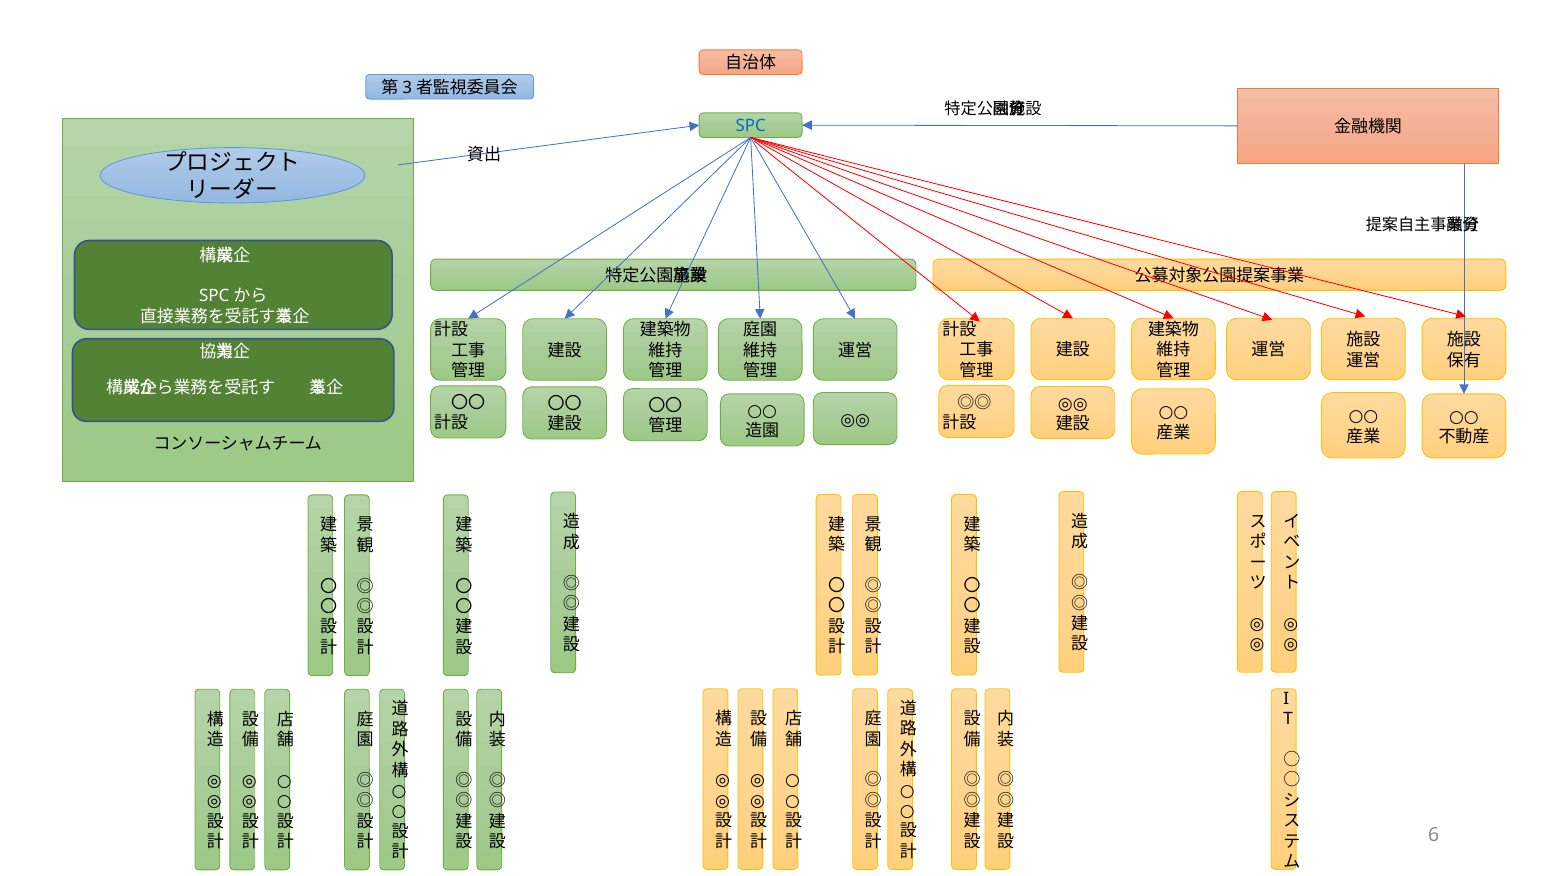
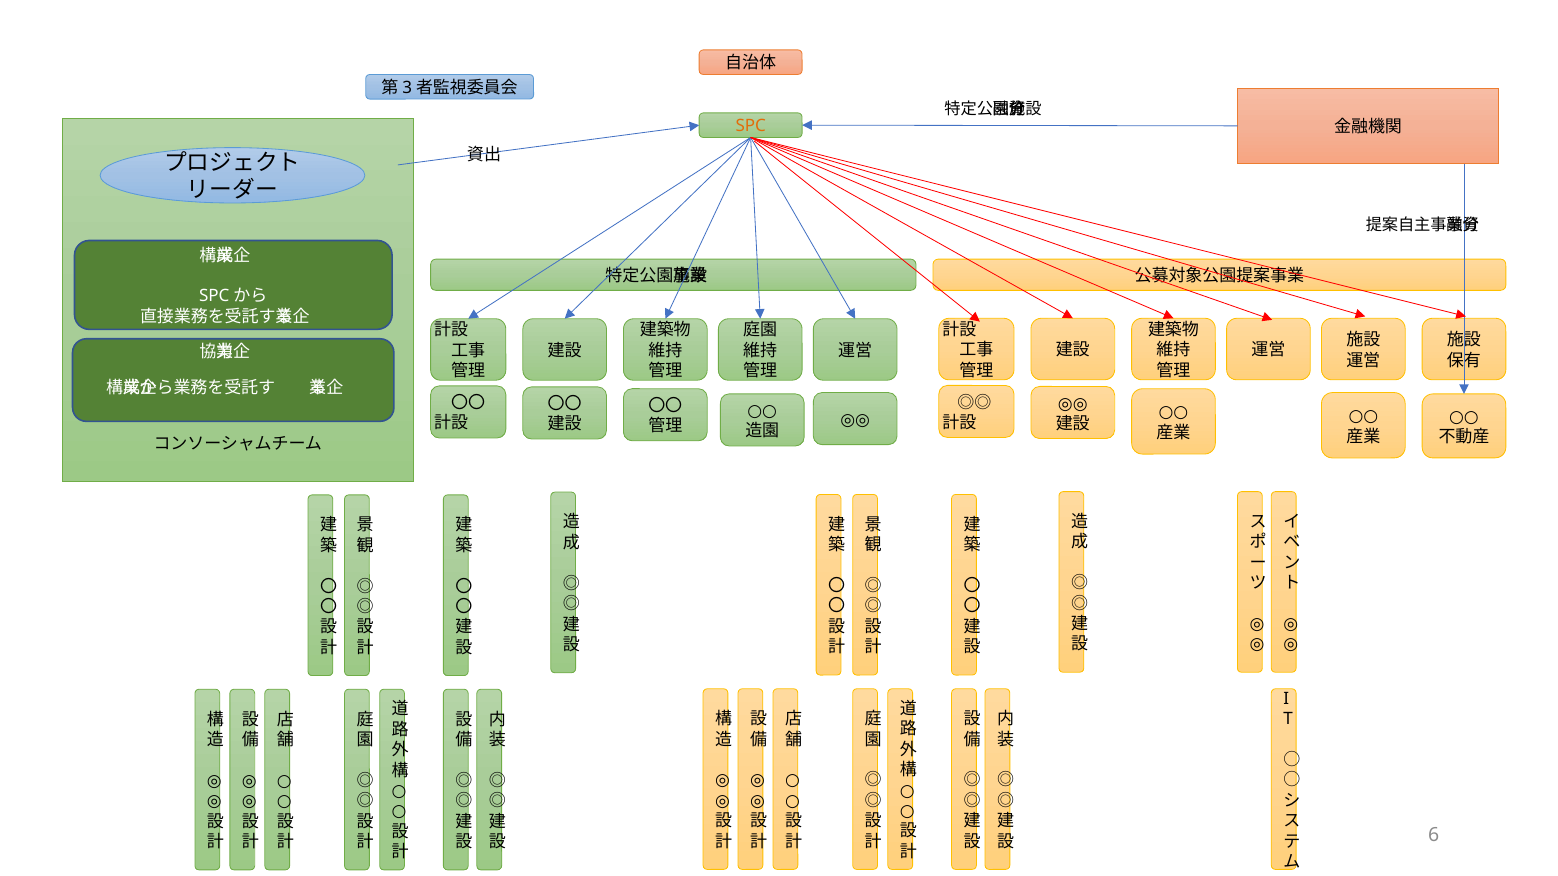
SPC colour: blue -> orange (751, 126)
